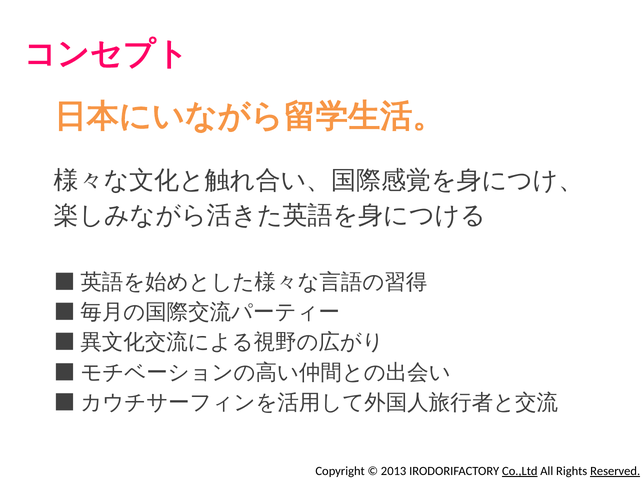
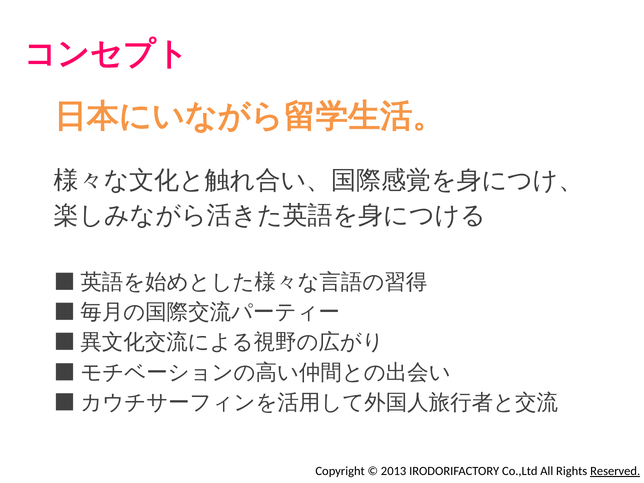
Co.,Ltd underline: present -> none (520, 471)
